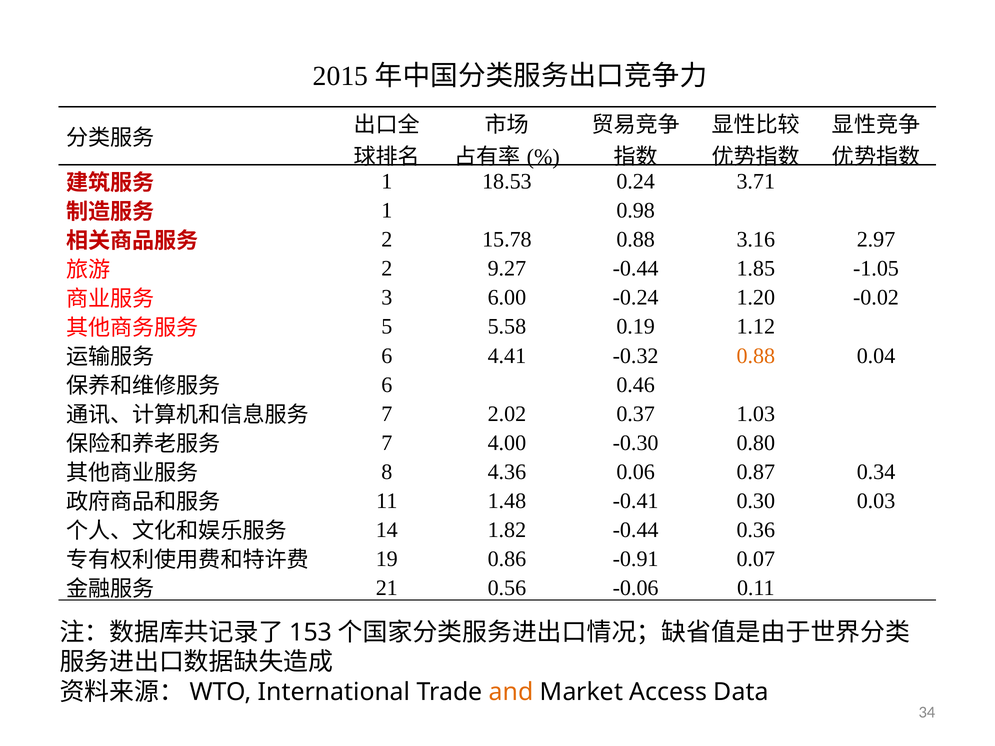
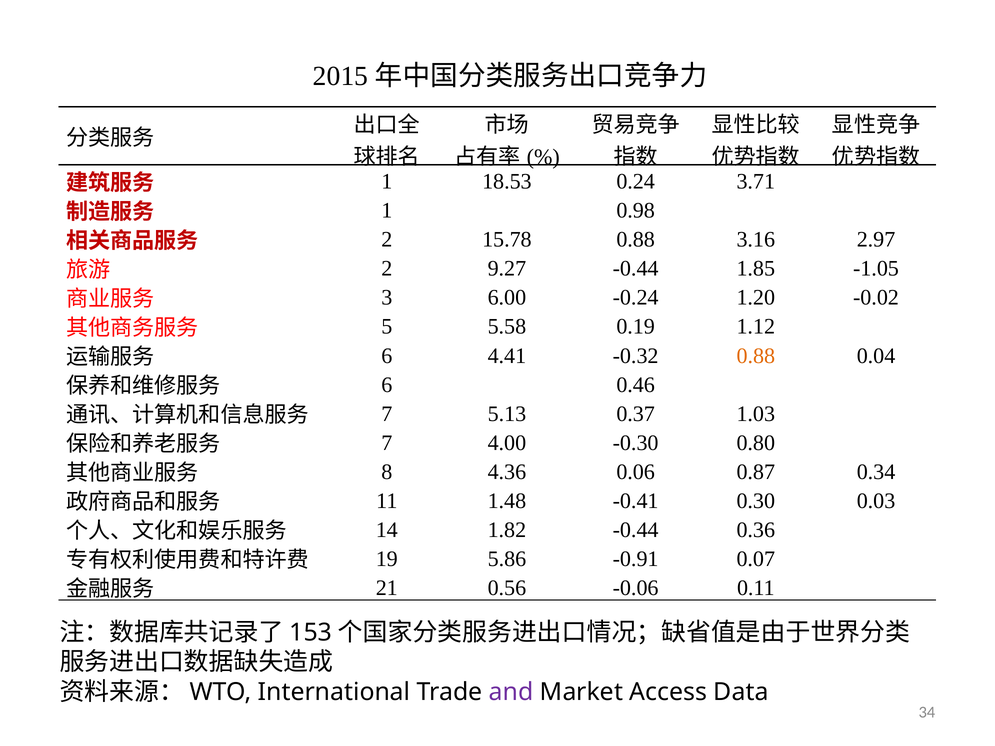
2.02: 2.02 -> 5.13 (507, 414)
0.86: 0.86 -> 5.86 (507, 559)
and colour: orange -> purple (511, 692)
